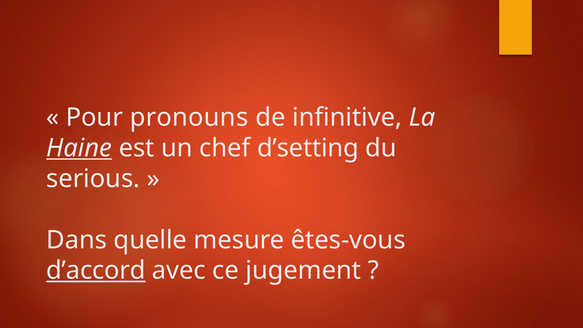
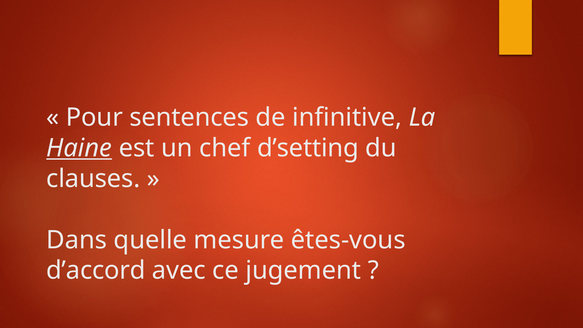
pronouns: pronouns -> sentences (189, 117)
serious: serious -> clauses (93, 179)
d’accord underline: present -> none (96, 270)
